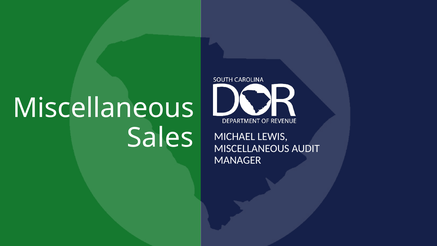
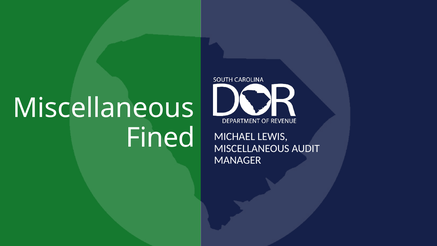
Sales: Sales -> Fined (160, 138)
